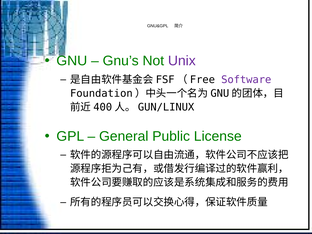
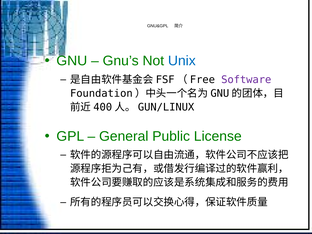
Unix colour: purple -> blue (182, 61)
